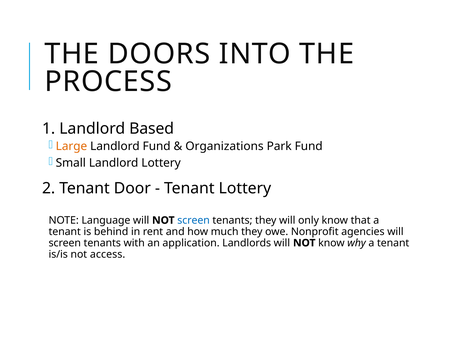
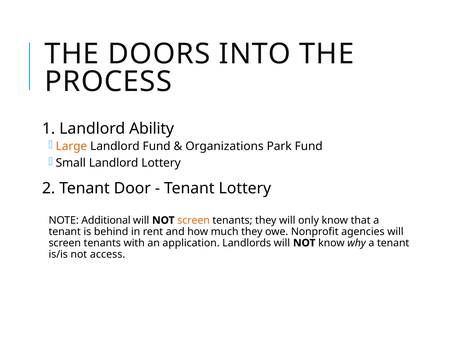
Based: Based -> Ability (152, 129)
Language: Language -> Additional (106, 220)
screen colour: blue -> orange (194, 220)
